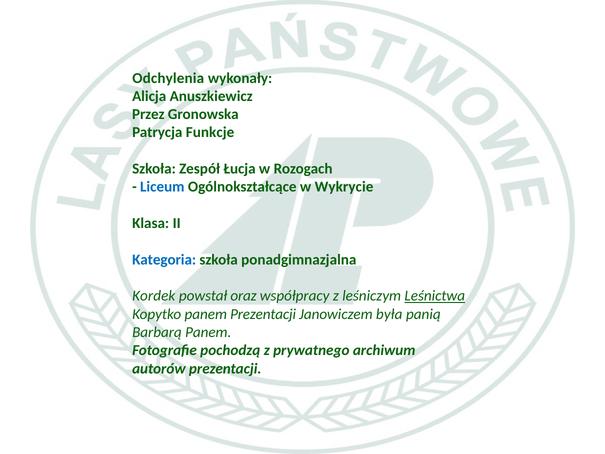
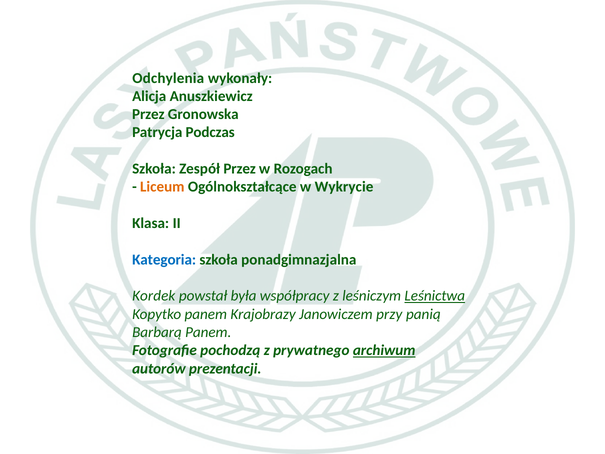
Funkcje: Funkcje -> Podczas (210, 132)
Zespół Łucja: Łucja -> Przez (240, 169)
Liceum colour: blue -> orange (162, 187)
oraz: oraz -> była (244, 296)
panem Prezentacji: Prezentacji -> Krajobrazy (263, 314)
była: była -> przy (389, 314)
archiwum underline: none -> present (384, 350)
